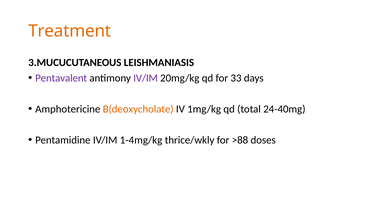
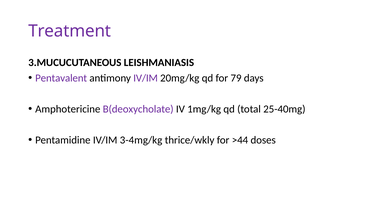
Treatment colour: orange -> purple (70, 31)
33: 33 -> 79 (236, 78)
B(deoxycholate colour: orange -> purple (138, 109)
24-40mg: 24-40mg -> 25-40mg (284, 109)
1-4mg/kg: 1-4mg/kg -> 3-4mg/kg (141, 141)
>88: >88 -> >44 (240, 141)
